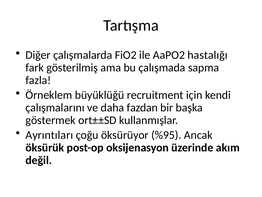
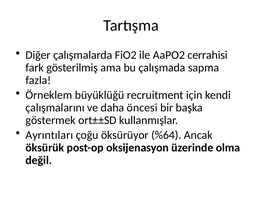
hastalığı: hastalığı -> cerrahisi (208, 55)
fazdan: fazdan -> öncesi (142, 107)
%95: %95 -> %64 (166, 135)
akım: akım -> olma (228, 147)
